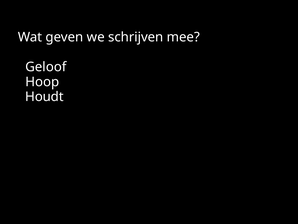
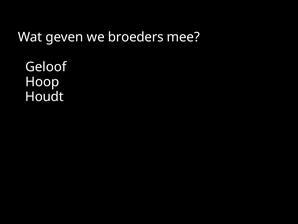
schrijven: schrijven -> broeders (136, 37)
